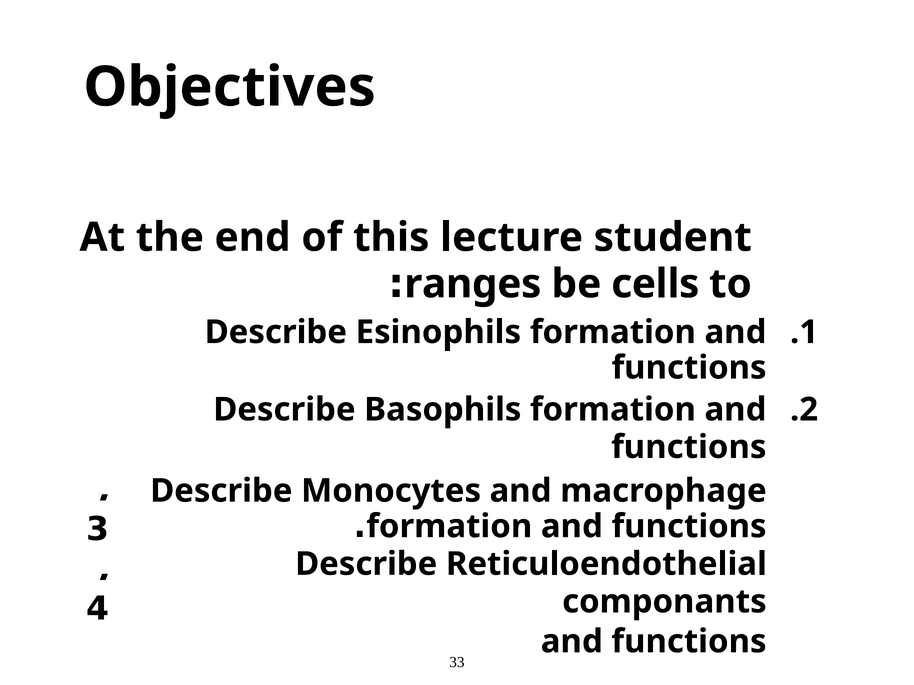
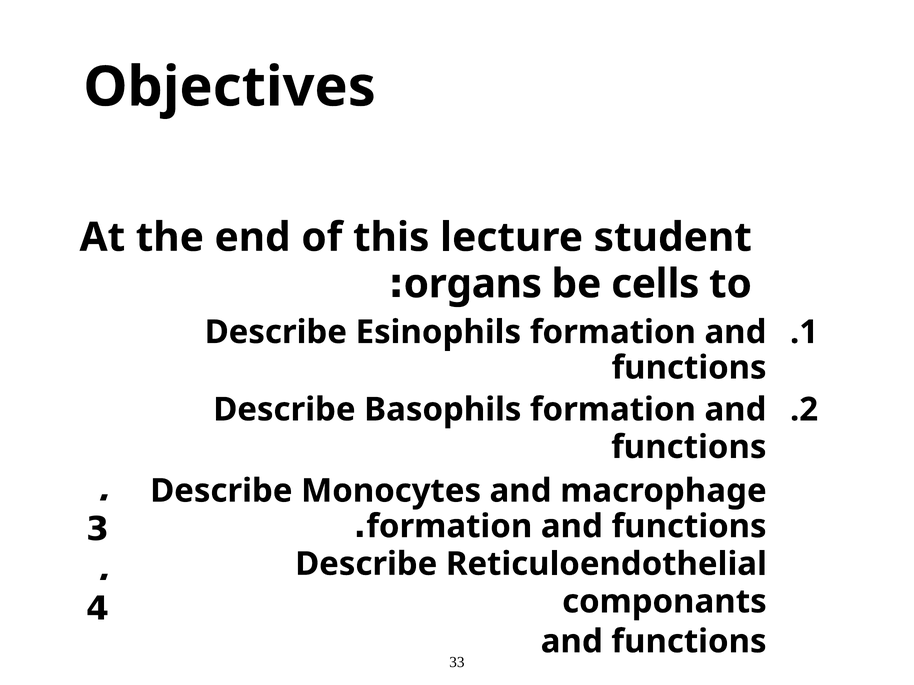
ranges: ranges -> organs (473, 284)
